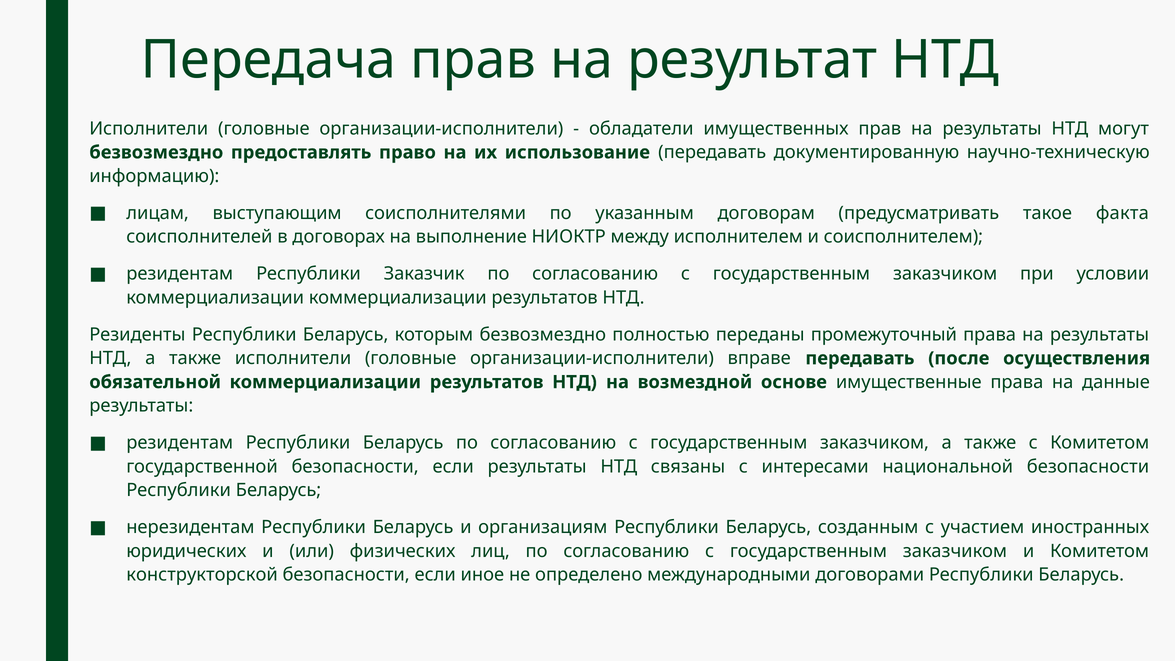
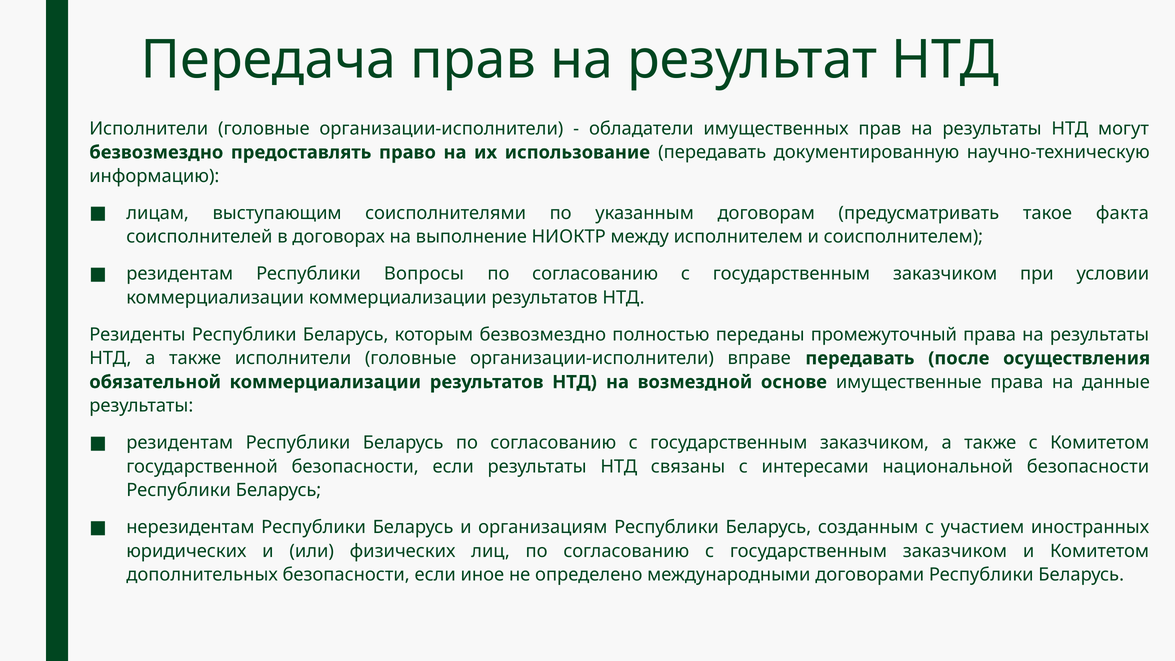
Заказчик: Заказчик -> Вопросы (424, 274)
конструкторской: конструкторской -> дополнительных (202, 575)
